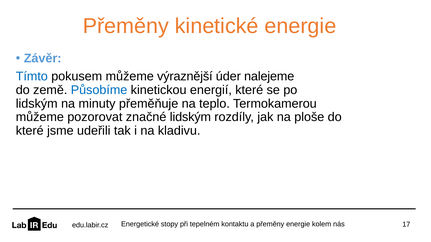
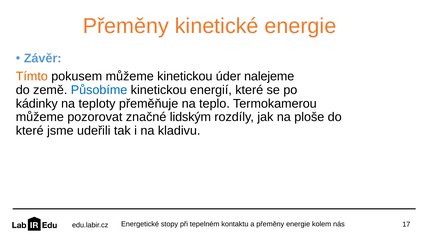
Tímto colour: blue -> orange (32, 77)
můžeme výraznější: výraznější -> kinetickou (185, 77)
lidským: lidským -> kádinky (37, 104)
minuty: minuty -> teploty (97, 104)
